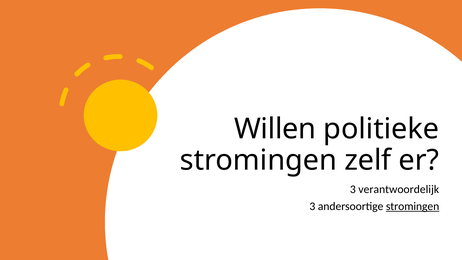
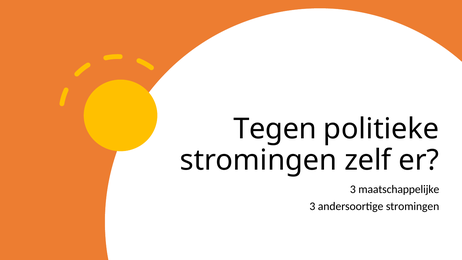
Willen: Willen -> Tegen (275, 129)
verantwoordelijk: verantwoordelijk -> maatschappelijke (399, 189)
stromingen underline: present -> none (413, 206)
